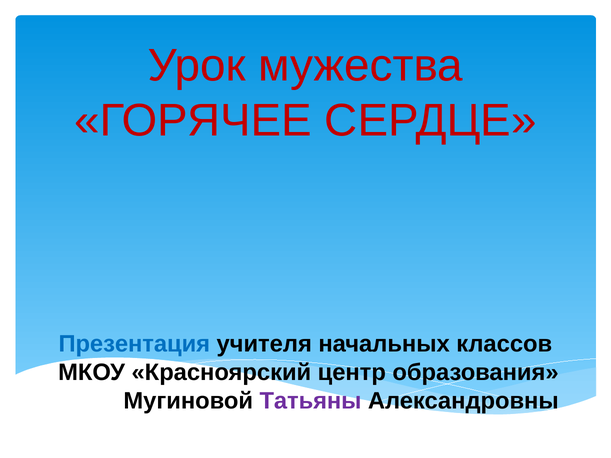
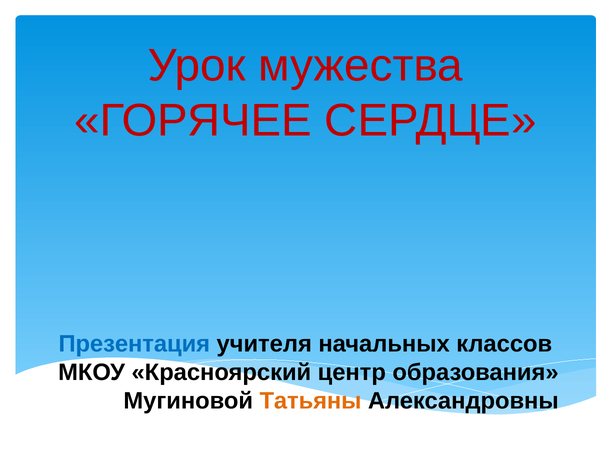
Татьяны colour: purple -> orange (311, 401)
